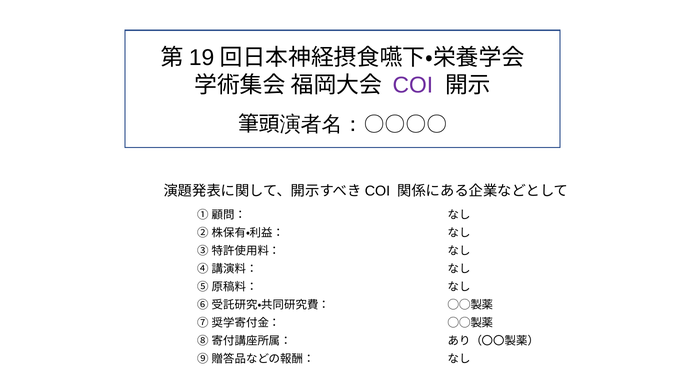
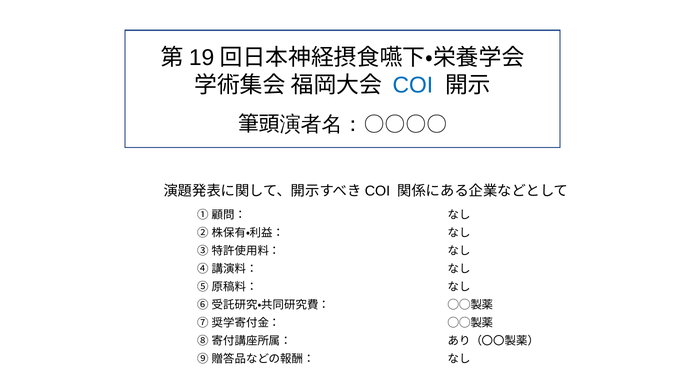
COI colour: purple -> blue (413, 85)
